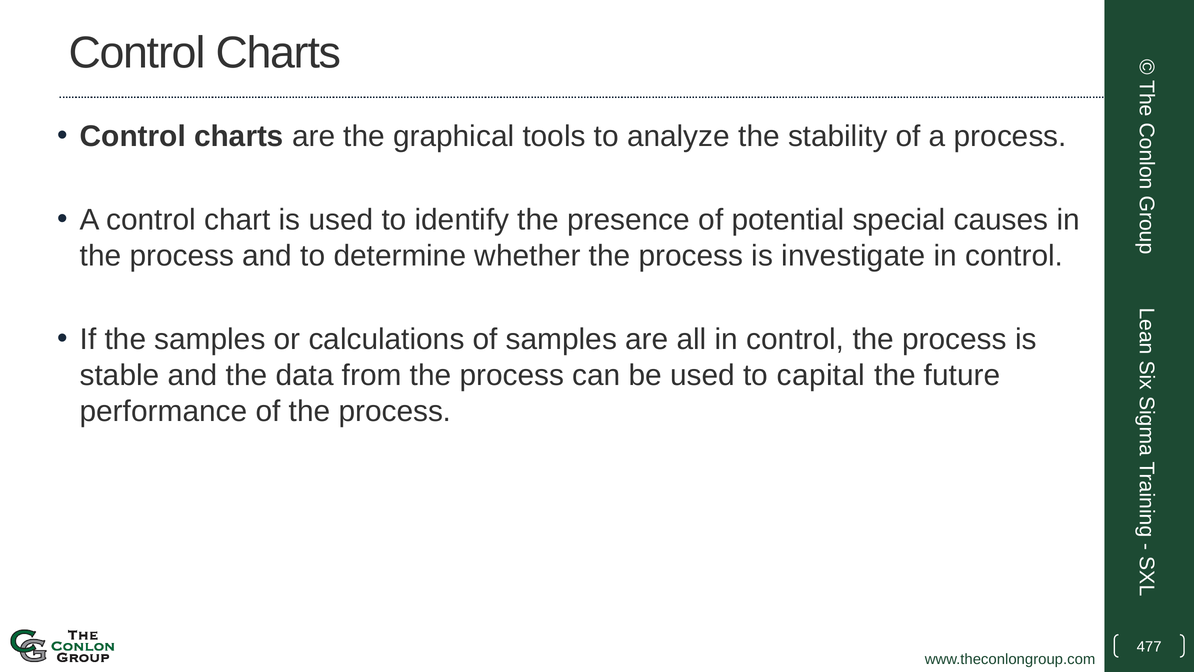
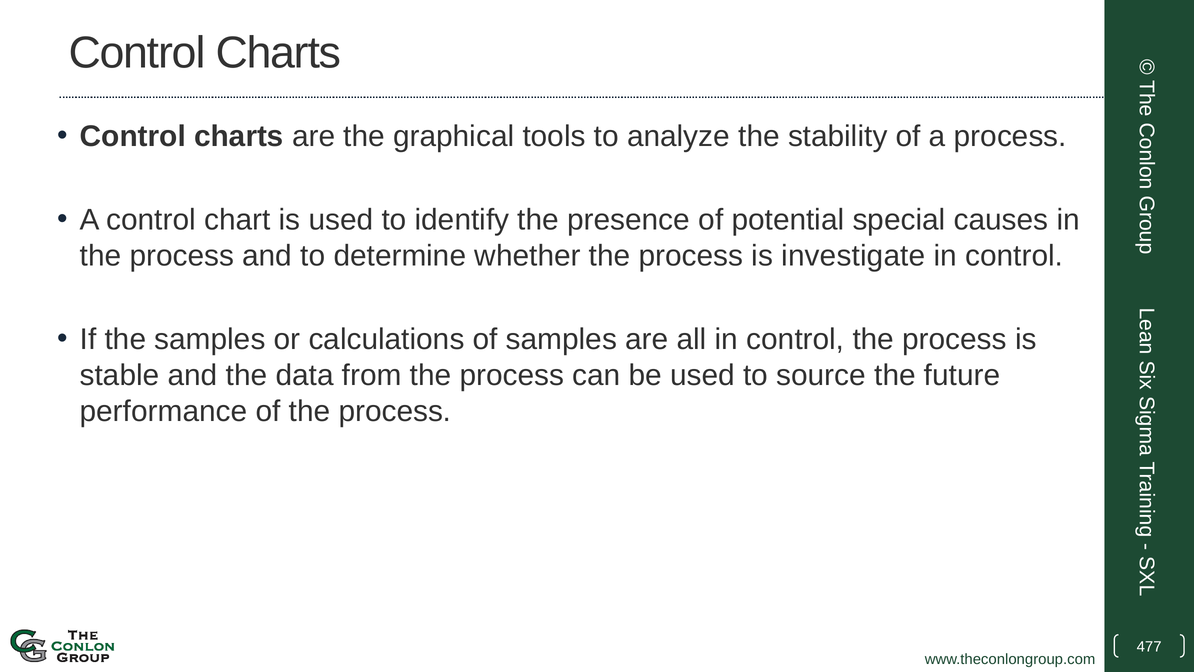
capital: capital -> source (821, 375)
